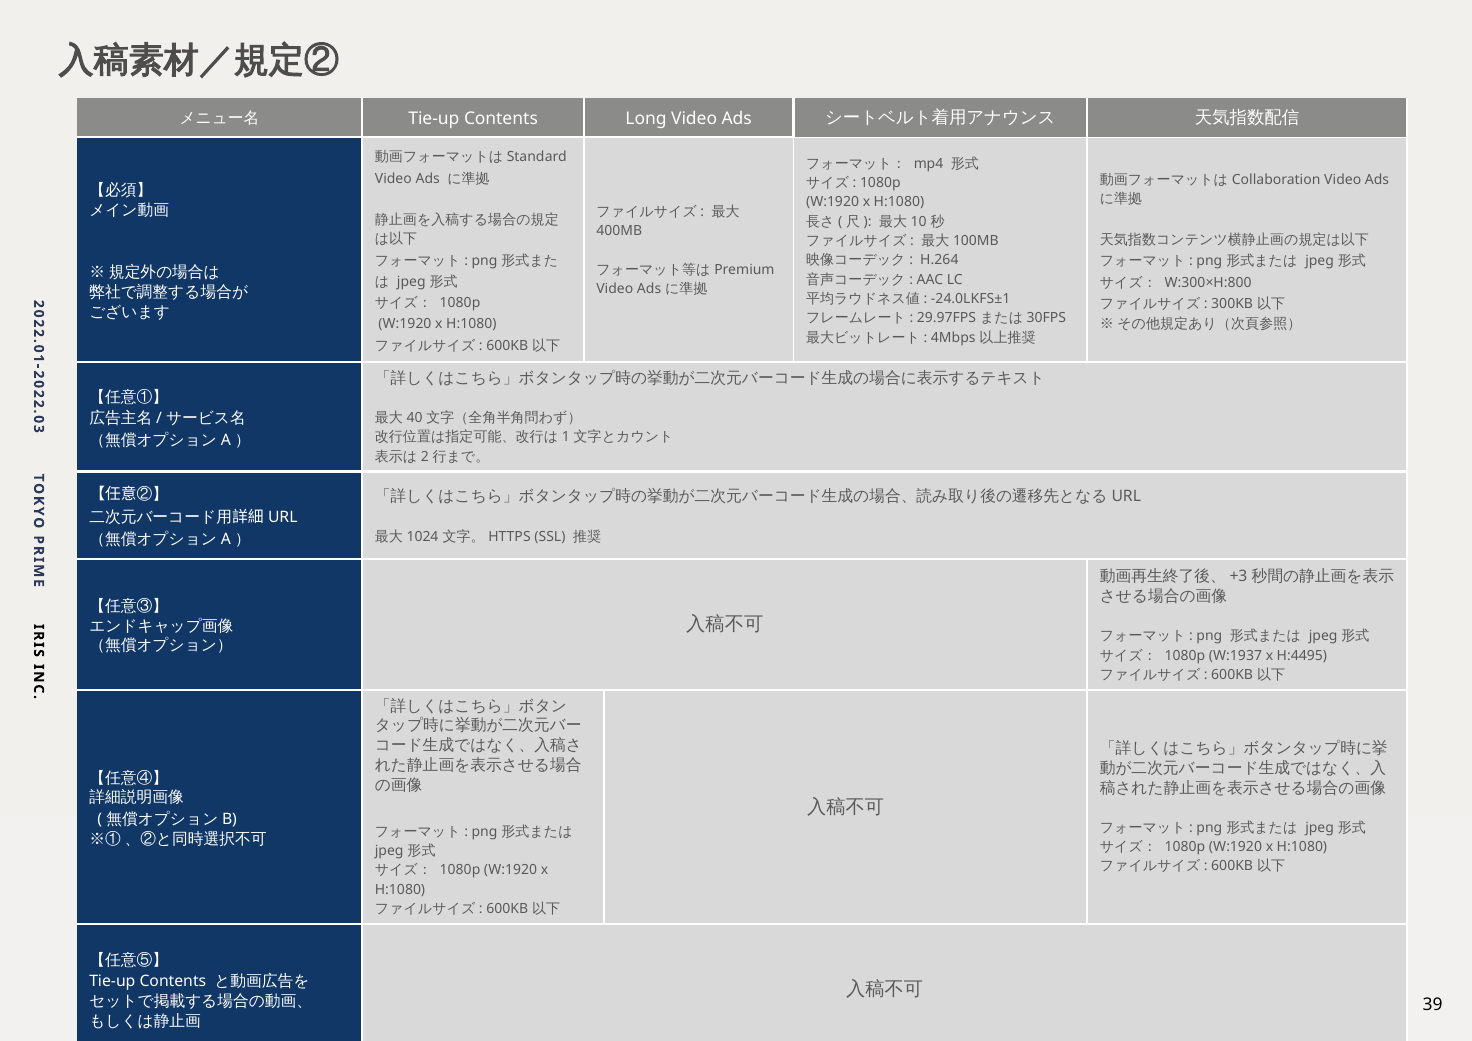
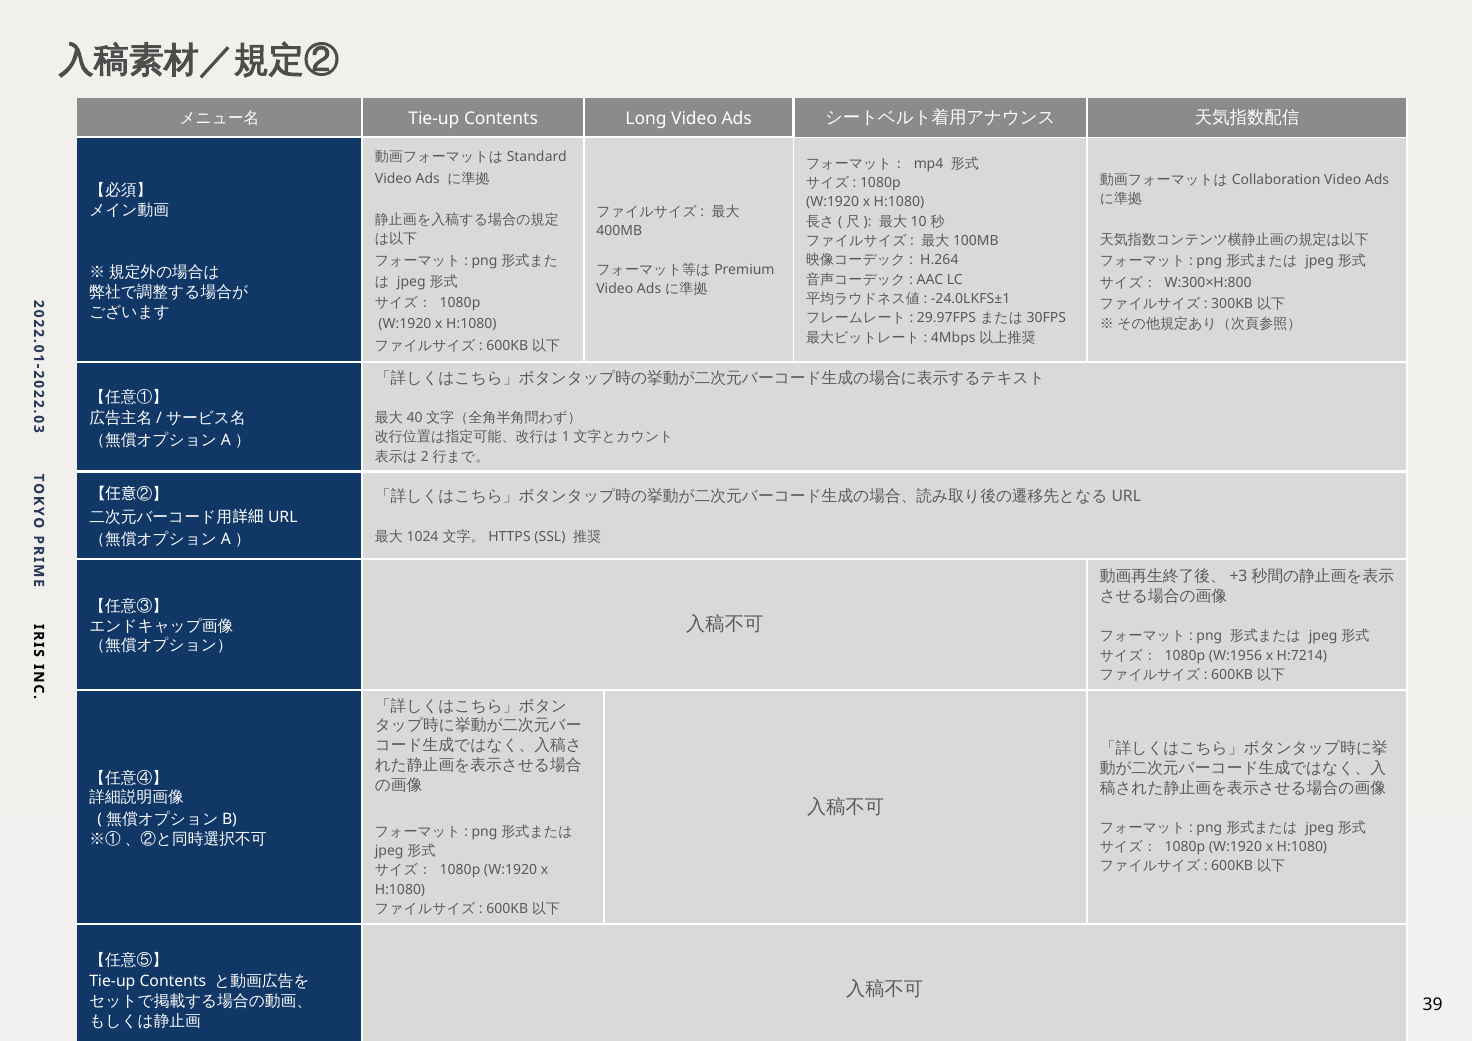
W:1937: W:1937 -> W:1956 (1235, 655)
H:4495: H:4495 -> H:7214 (1302, 655)
